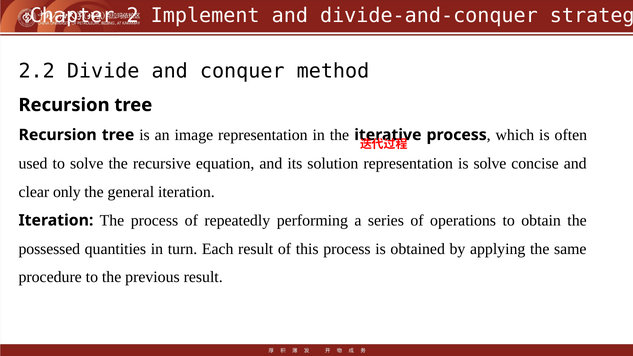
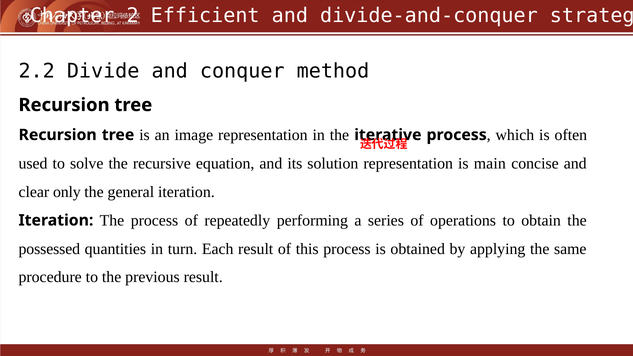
Implement: Implement -> Efficient (205, 16)
is solve: solve -> main (490, 163)
